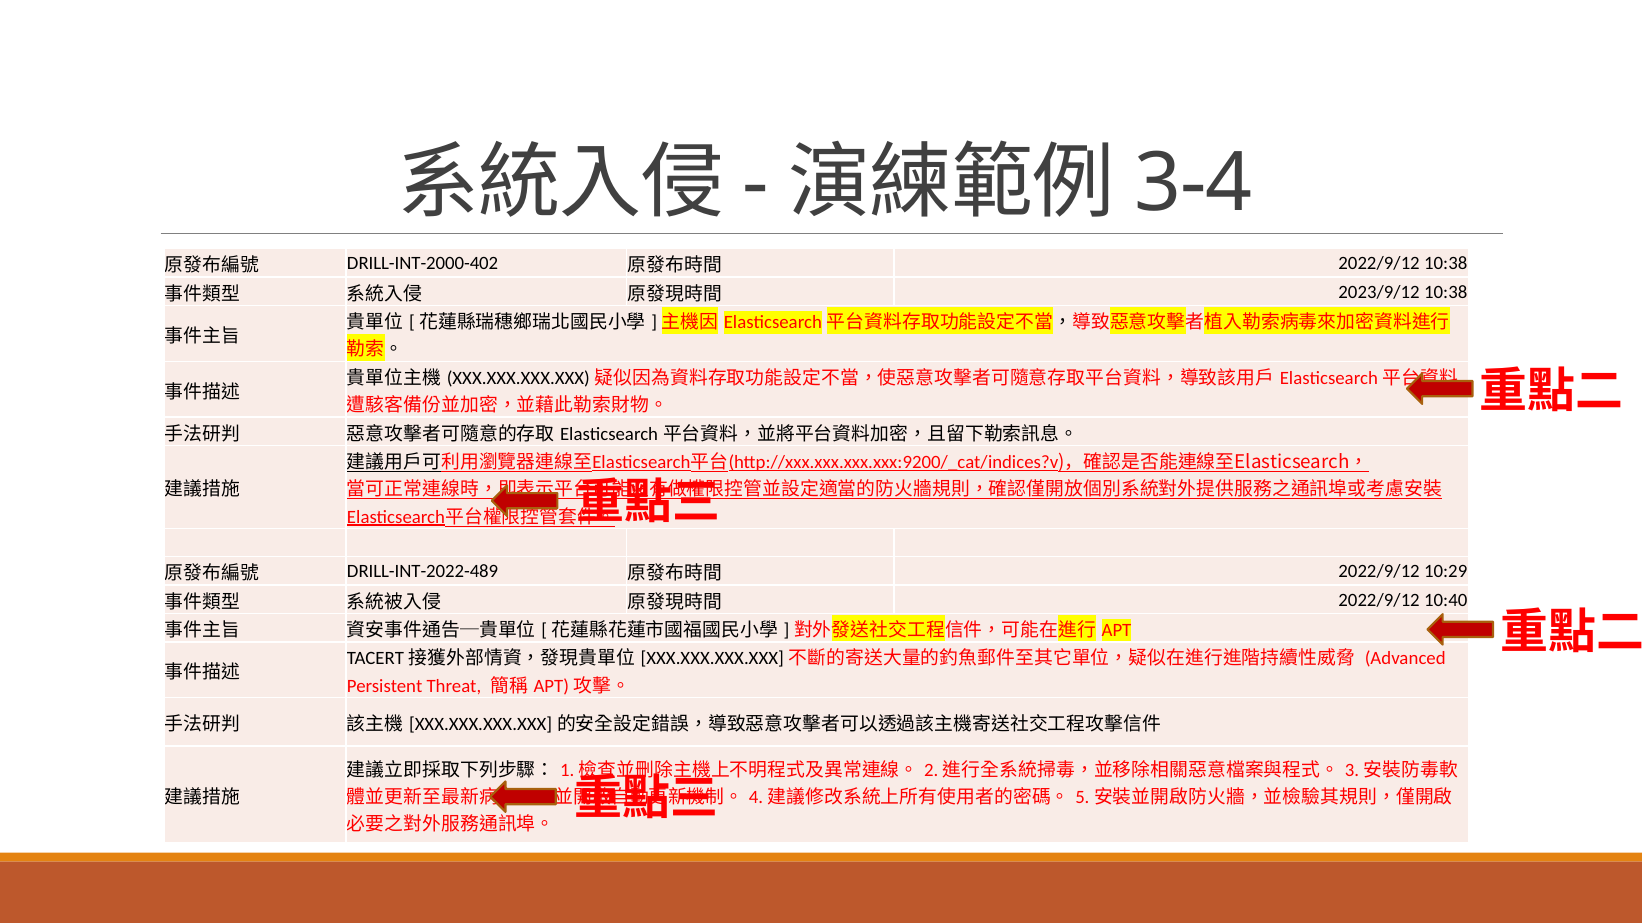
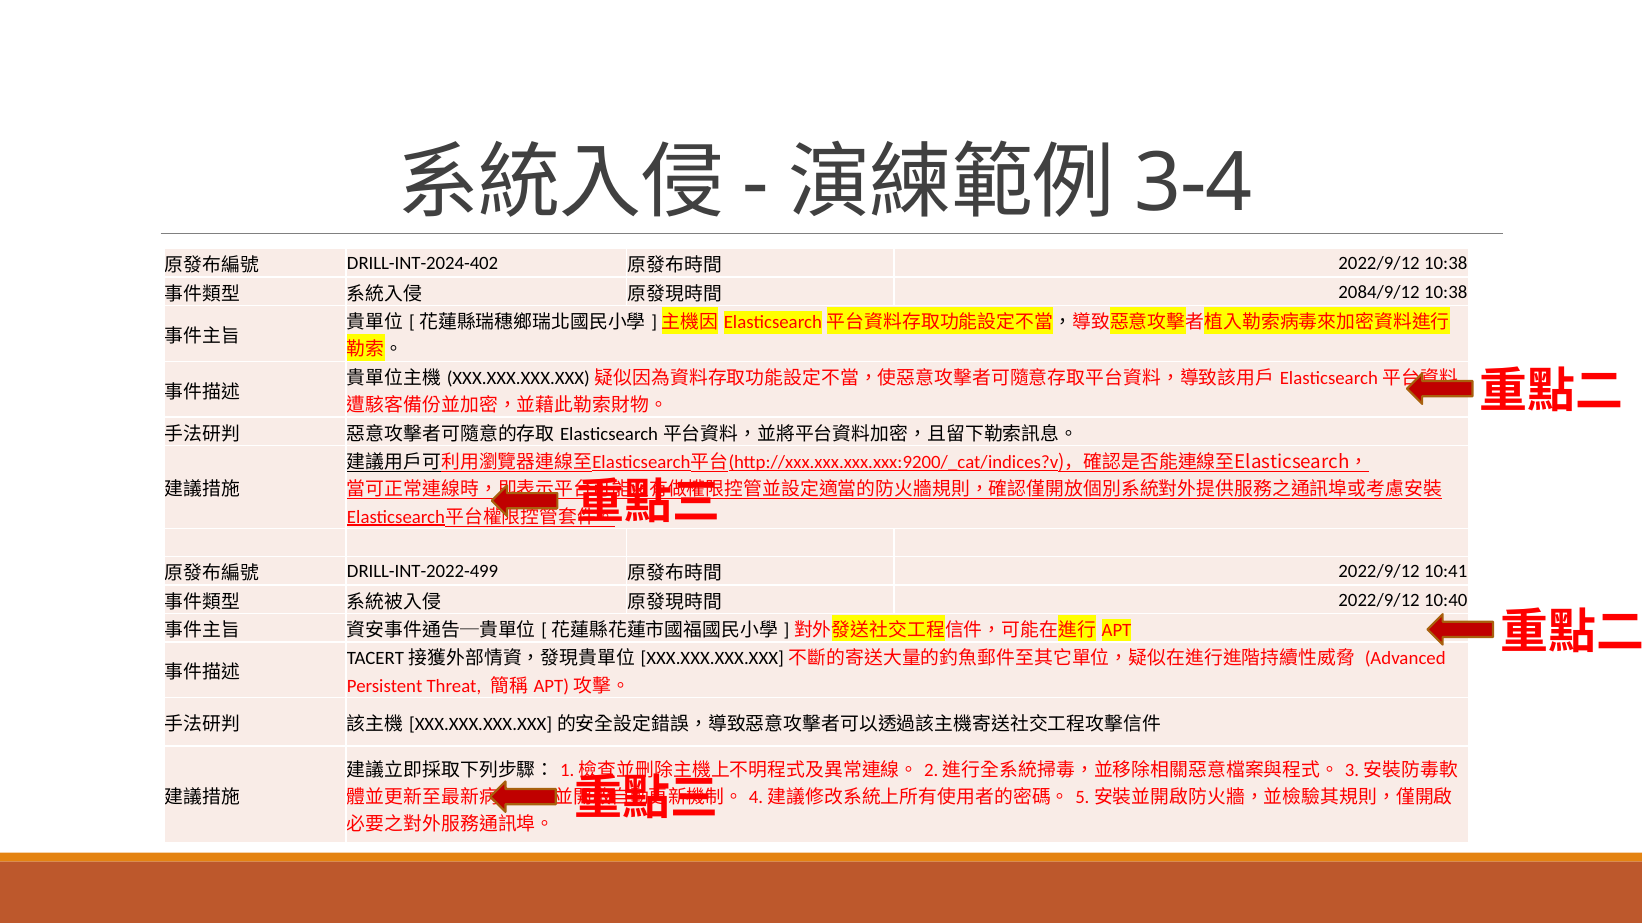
DRILL-INT-2000-402: DRILL-INT-2000-402 -> DRILL-INT-2024-402 (423, 264)
2023/9/12: 2023/9/12 -> 2084/9/12 (1379, 292)
DRILL-INT-2022-489: DRILL-INT-2022-489 -> DRILL-INT-2022-499 (423, 572)
10:29: 10:29 -> 10:41 (1446, 572)
